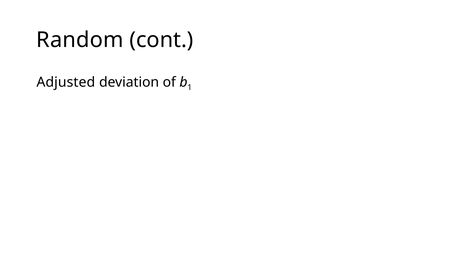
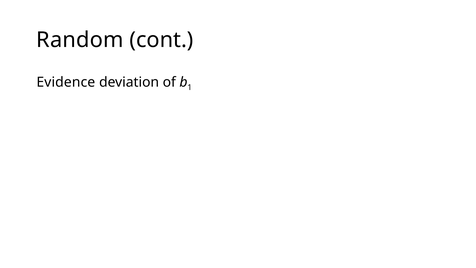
Adjusted: Adjusted -> Evidence (66, 82)
